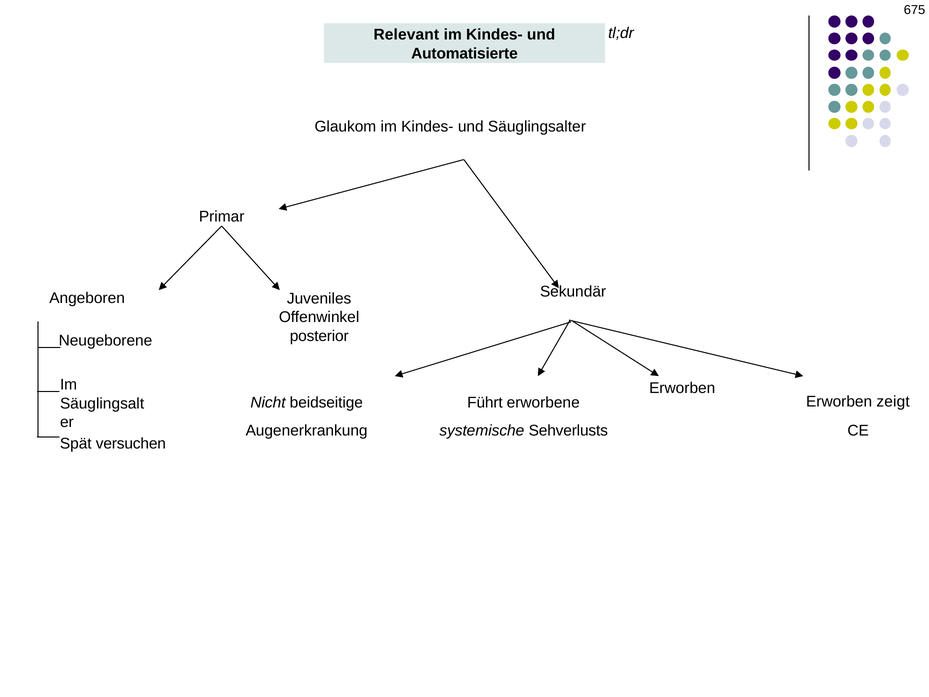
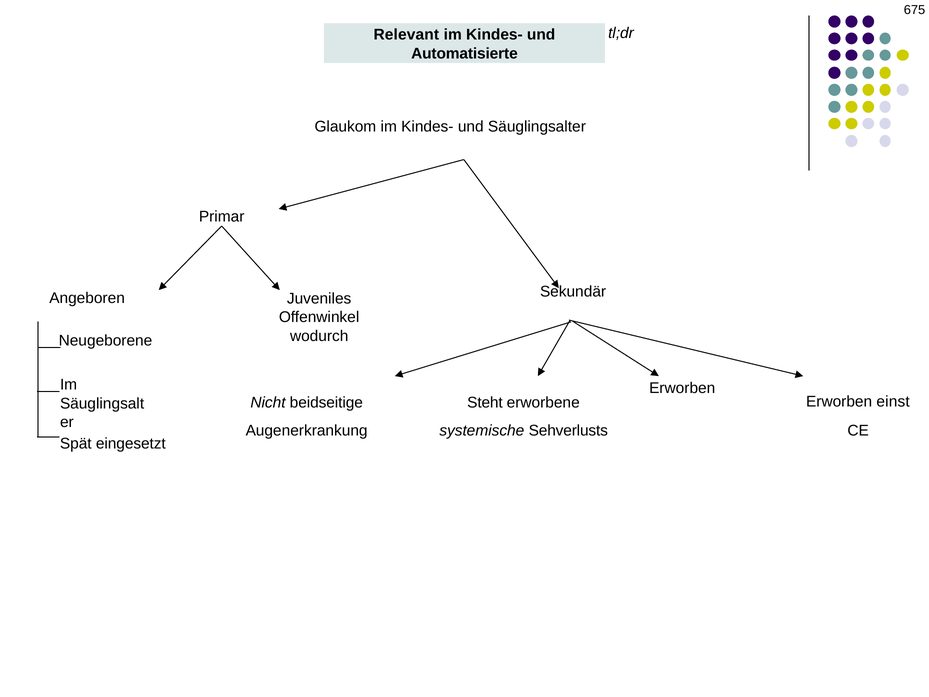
posterior: posterior -> wodurch (319, 336)
zeigt: zeigt -> einst (893, 401)
Führt: Führt -> Steht (485, 403)
versuchen: versuchen -> eingesetzt (131, 443)
